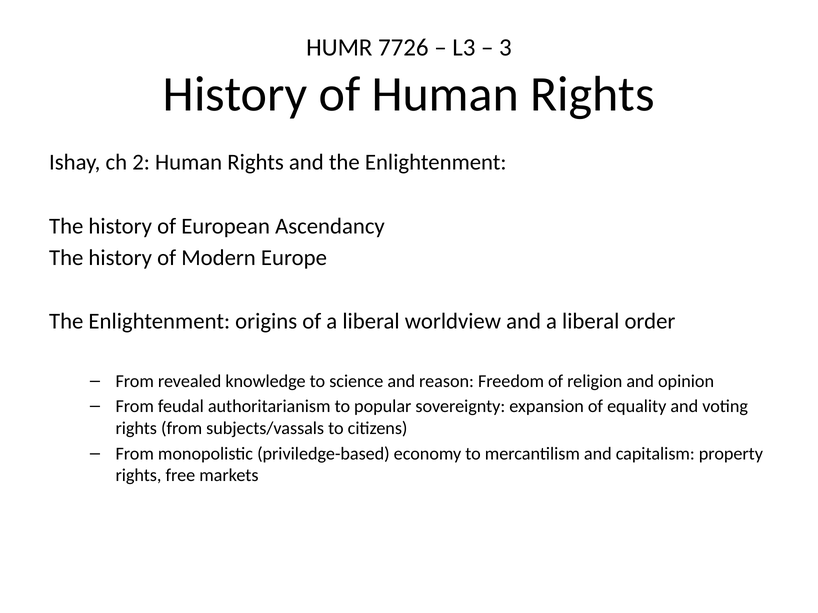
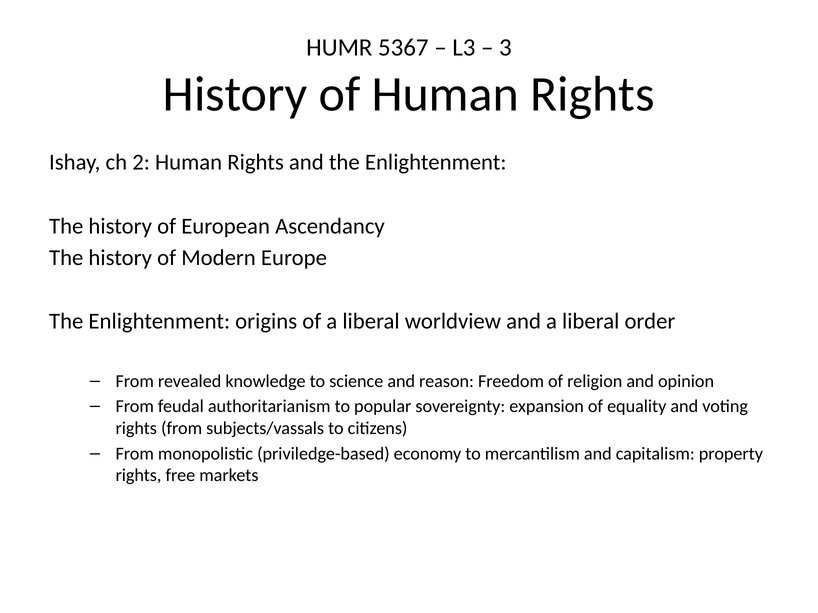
7726: 7726 -> 5367 (403, 47)
